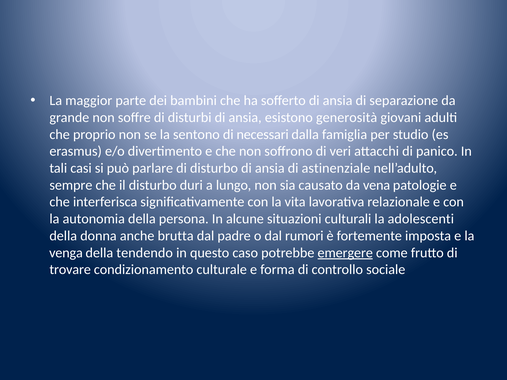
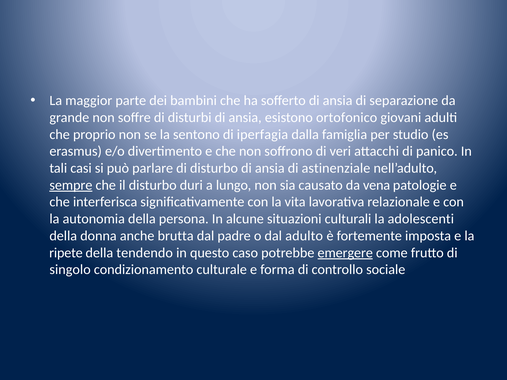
generosità: generosità -> ortofonico (347, 118)
necessari: necessari -> iperfagia (262, 135)
sempre underline: none -> present (71, 185)
rumori: rumori -> adulto (304, 236)
venga: venga -> ripete (66, 253)
trovare: trovare -> singolo (70, 270)
